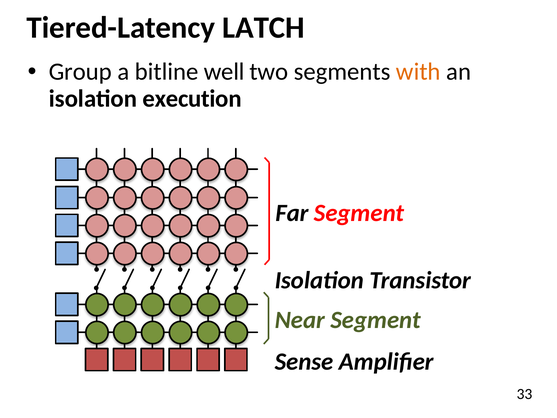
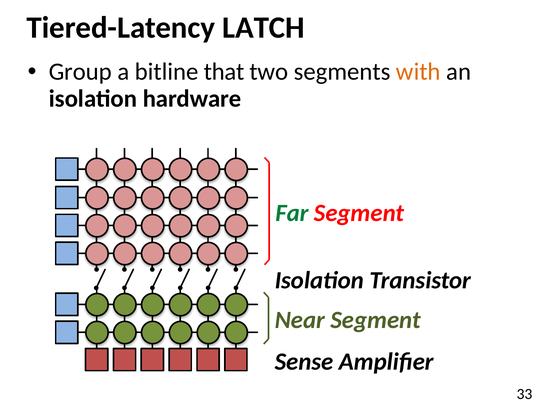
well: well -> that (224, 72)
execution: execution -> hardware (192, 98)
Far colour: black -> green (292, 213)
